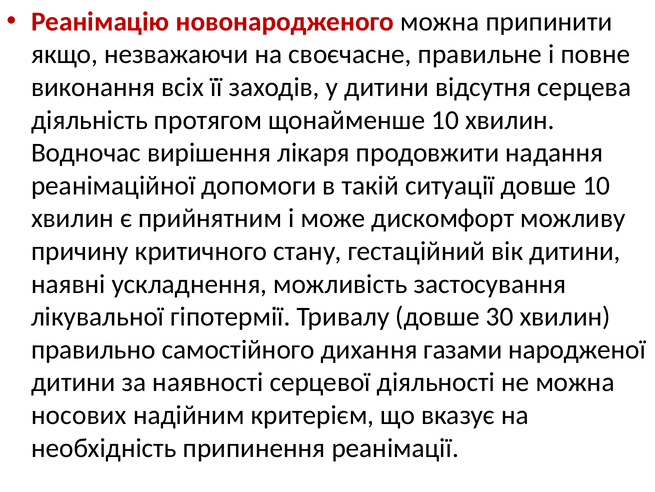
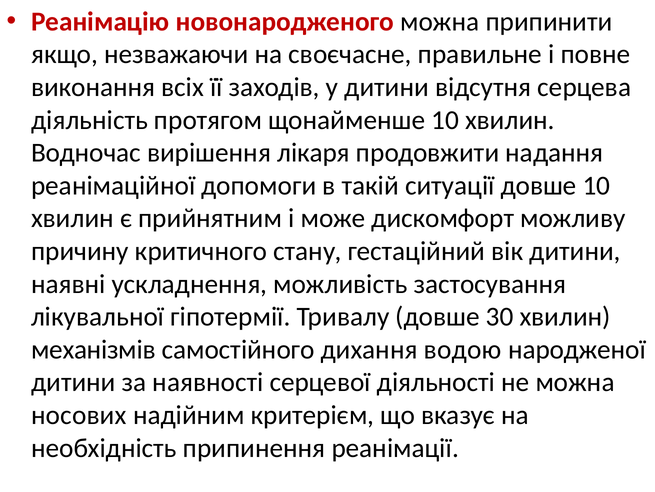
правильно: правильно -> механізмів (93, 349)
газами: газами -> водою (463, 349)
